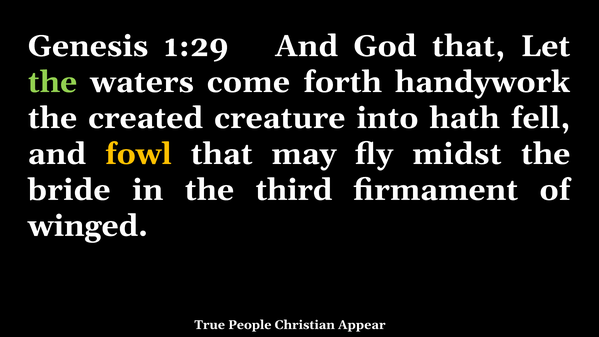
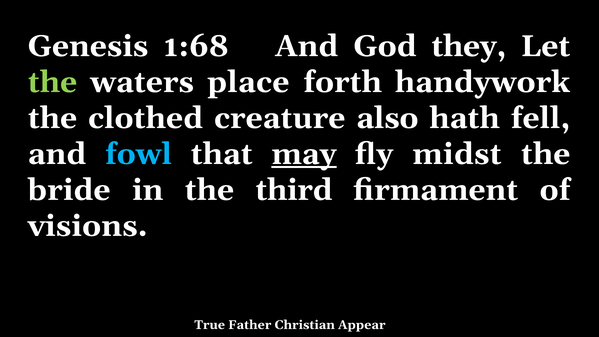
1:29: 1:29 -> 1:68 (196, 46)
God that: that -> they (469, 46)
come: come -> place (248, 82)
created: created -> clothed (146, 118)
into: into -> also (387, 118)
fowl colour: yellow -> light blue (138, 154)
may underline: none -> present (304, 154)
winged: winged -> visions (88, 226)
People: People -> Father (250, 325)
